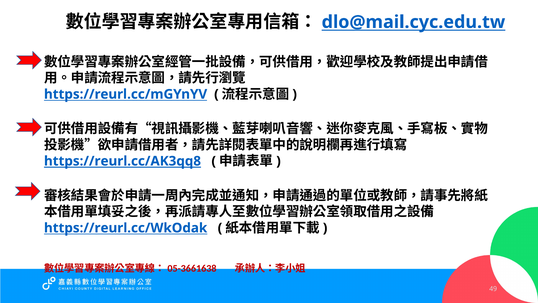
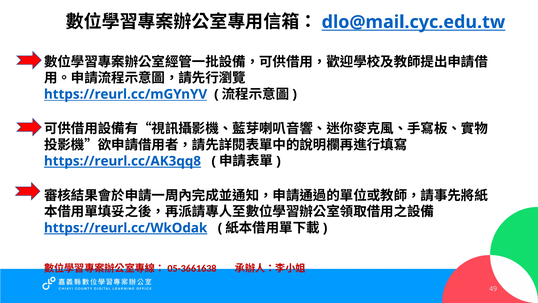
https://reurl.cc/WkOdak underline: none -> present (126, 228)
